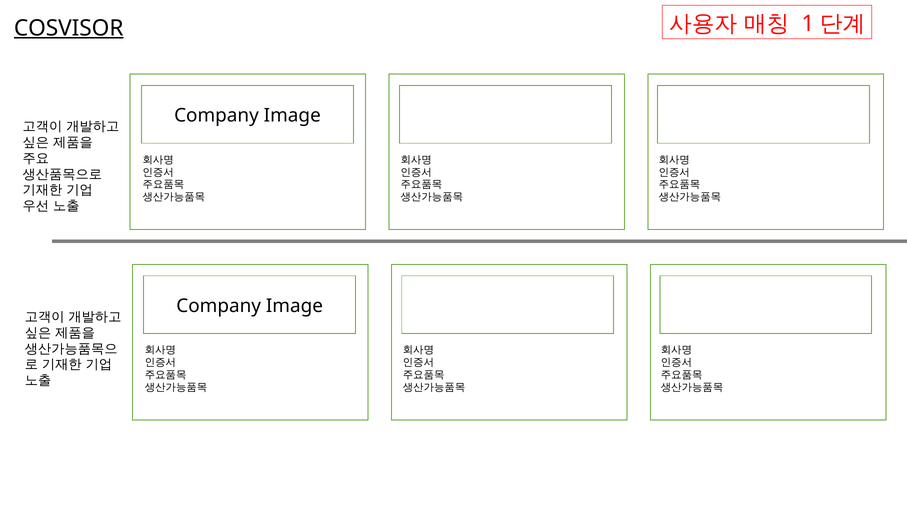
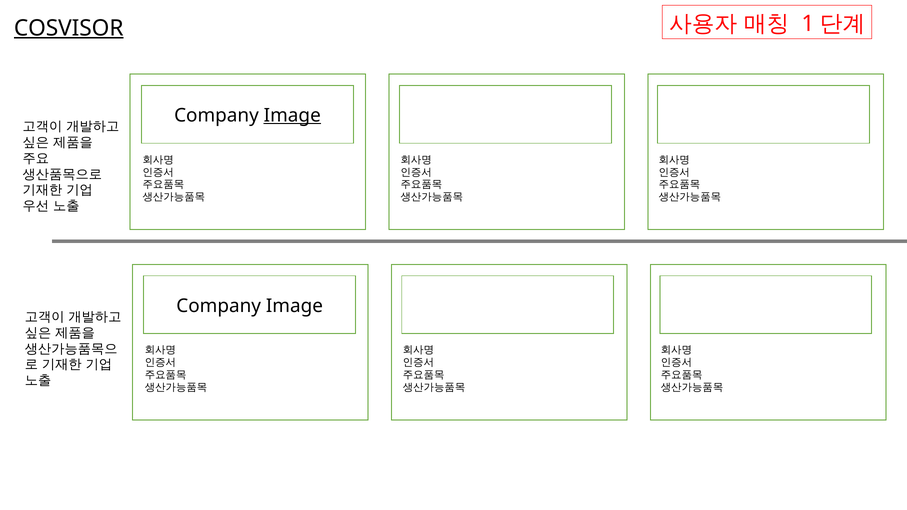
Image underline: none -> present (292, 116)
